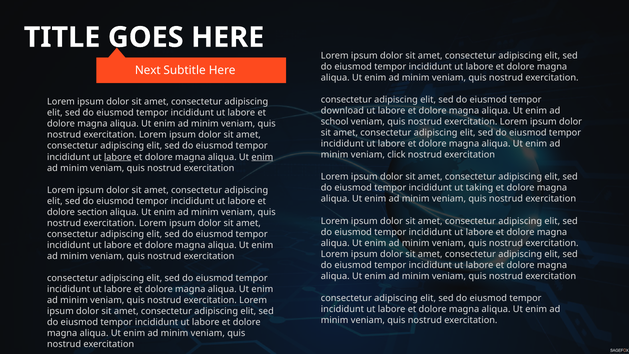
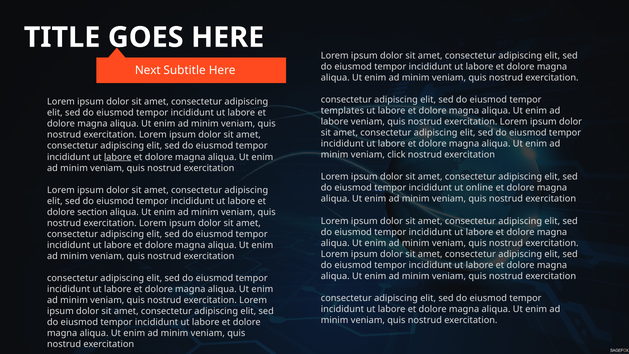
download: download -> templates (342, 111)
school: school -> labore (335, 122)
enim underline: present -> none (262, 157)
taking: taking -> online (479, 188)
